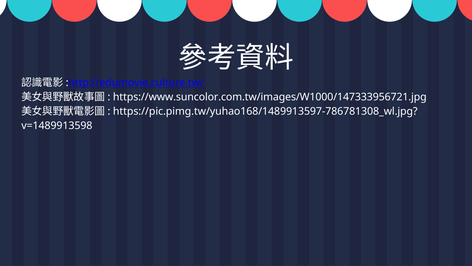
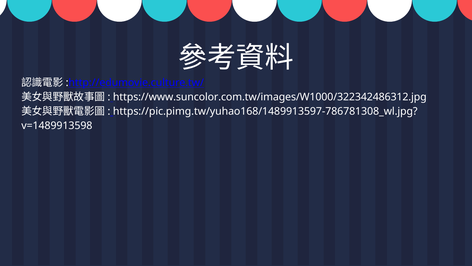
https://www.suncolor.com.tw/images/W1000/147333956721.jpg: https://www.suncolor.com.tw/images/W1000/147333956721.jpg -> https://www.suncolor.com.tw/images/W1000/322342486312.jpg (270, 97)
